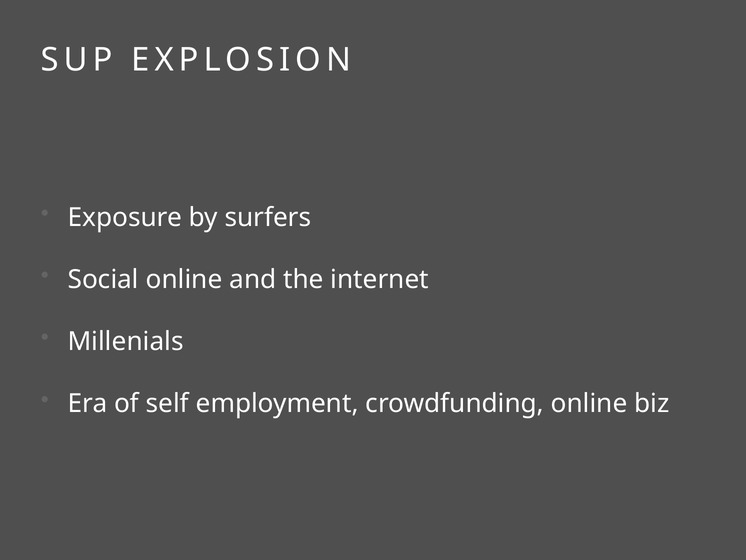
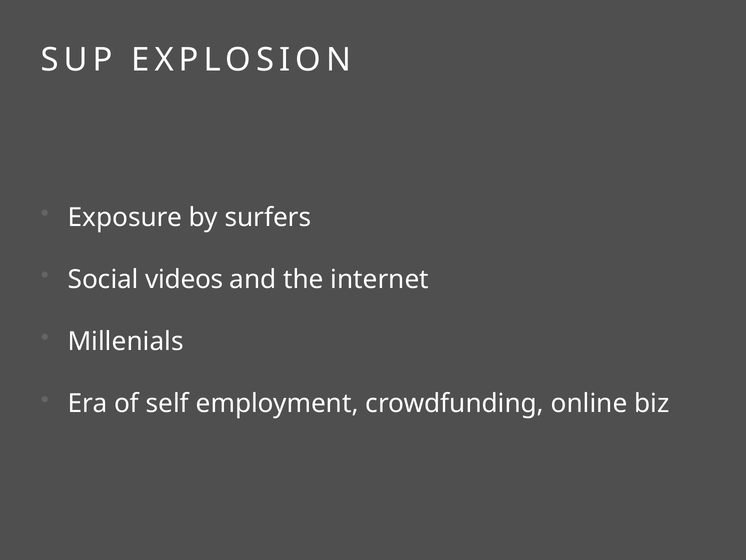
Social online: online -> videos (184, 279)
